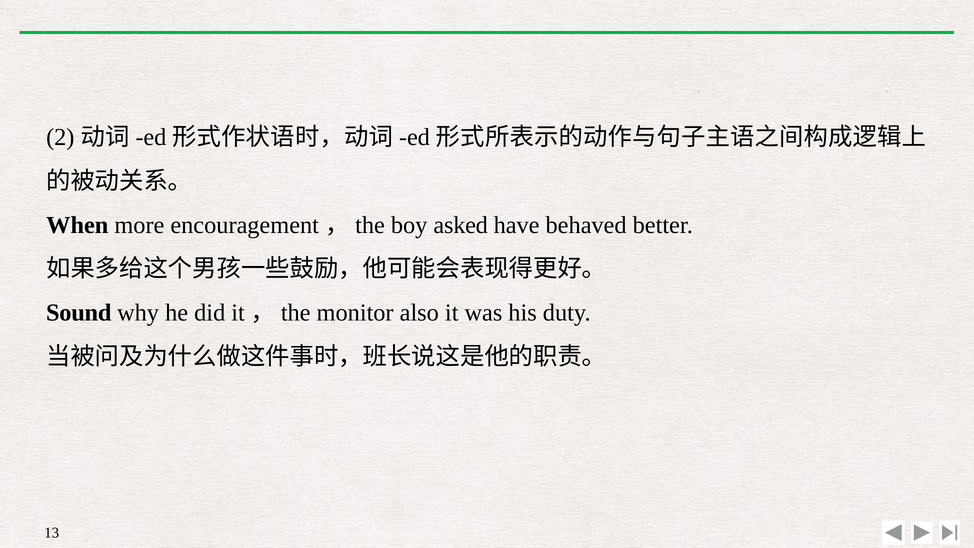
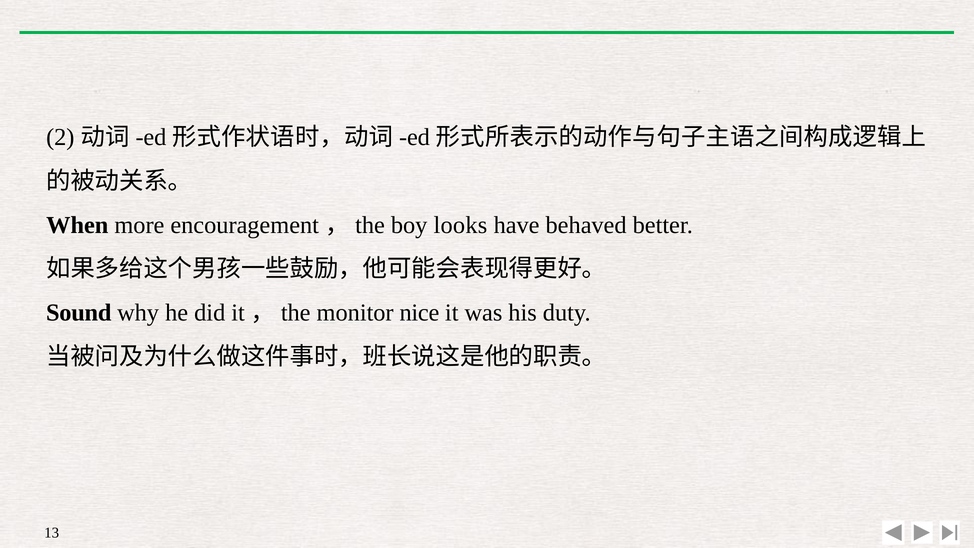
asked: asked -> looks (460, 225)
also: also -> nice (419, 313)
